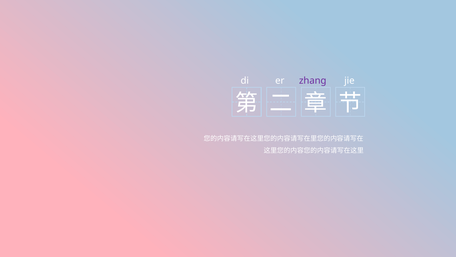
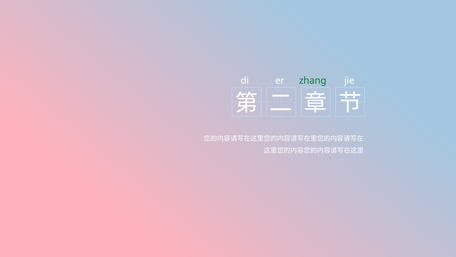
zhang colour: purple -> green (313, 81)
